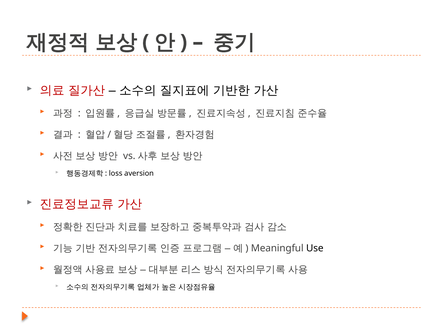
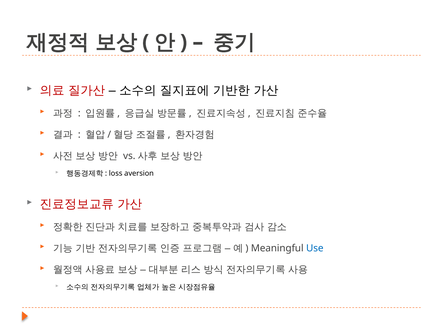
Use colour: black -> blue (315, 248)
